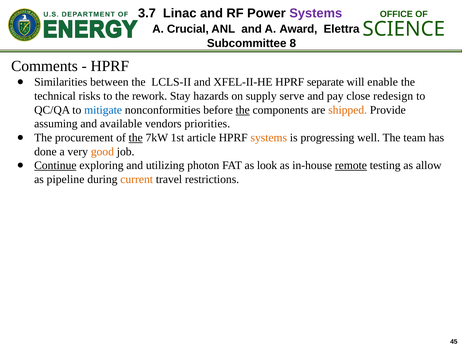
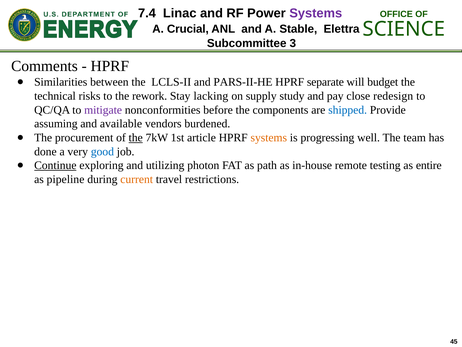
3.7: 3.7 -> 7.4 (147, 13)
Award: Award -> Stable (298, 29)
8: 8 -> 3 (293, 43)
XFEL-II-HE: XFEL-II-HE -> PARS-II-HE (243, 82)
enable: enable -> budget (383, 82)
hazards: hazards -> lacking (211, 96)
serve: serve -> study (292, 96)
mitigate colour: blue -> purple (103, 110)
the underline: present -> none (243, 110)
shipped colour: orange -> blue (348, 110)
priorities: priorities -> burdened (207, 124)
good colour: orange -> blue (102, 151)
look: look -> path (267, 165)
remote underline: present -> none (351, 165)
allow: allow -> entire (429, 165)
